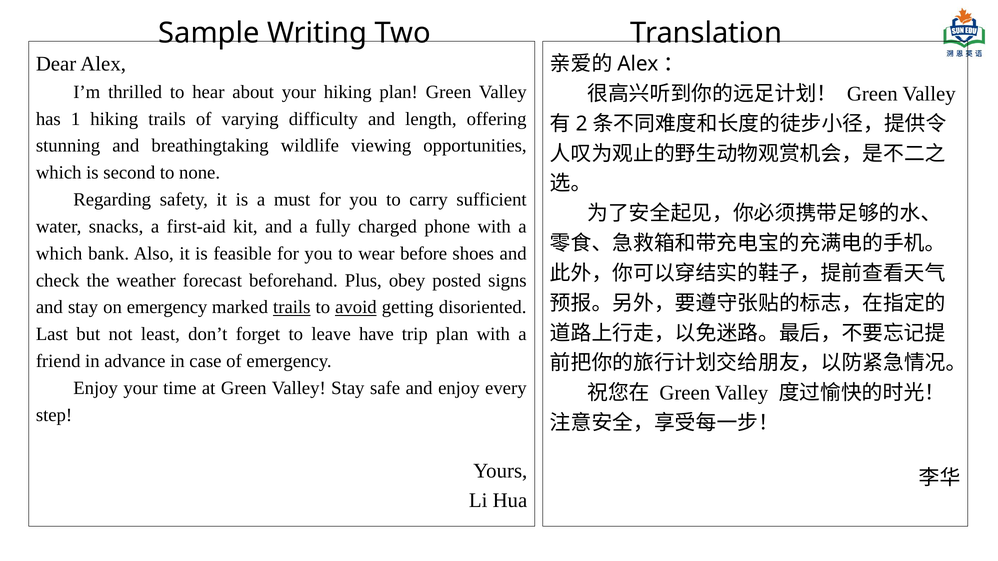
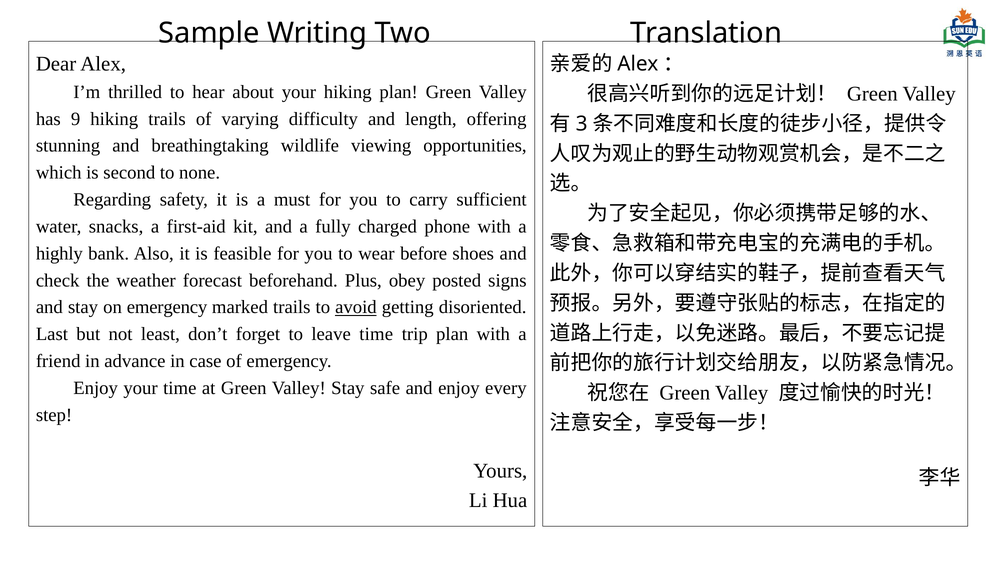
1: 1 -> 9 (76, 119)
2: 2 -> 3 (582, 124)
which: which -> highly (59, 254)
trails underline: present -> none (292, 307)
leave have: have -> time (376, 334)
